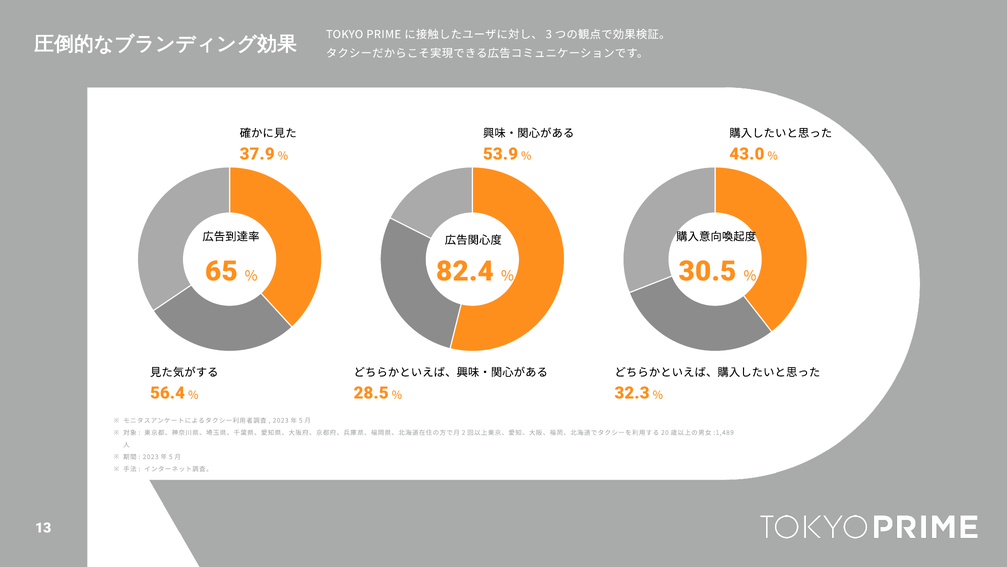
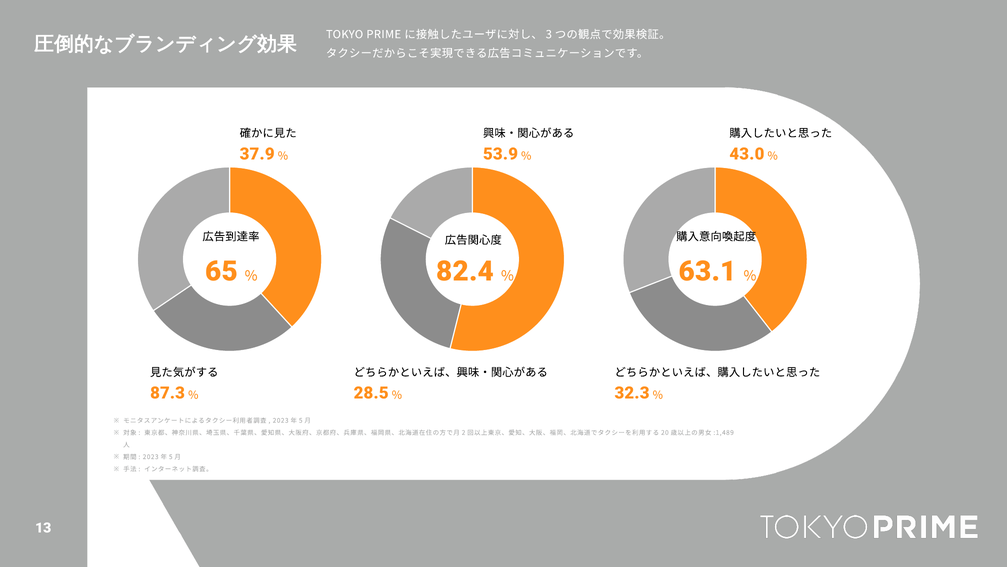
30.5: 30.5 -> 63.1 (708, 271)
56.4: 56.4 -> 87.3 (167, 393)
